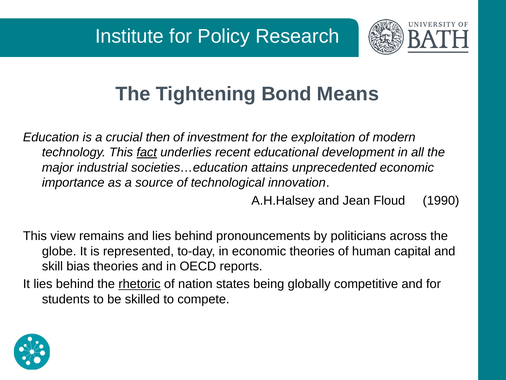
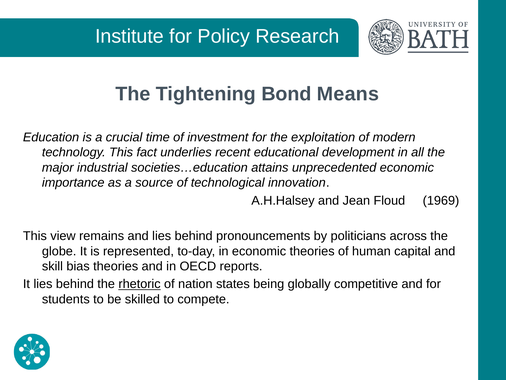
then: then -> time (158, 137)
fact underline: present -> none (147, 152)
1990: 1990 -> 1969 (441, 200)
